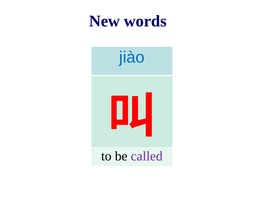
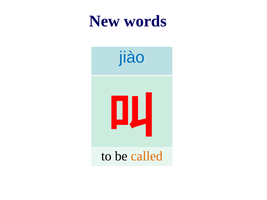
called colour: purple -> orange (147, 156)
